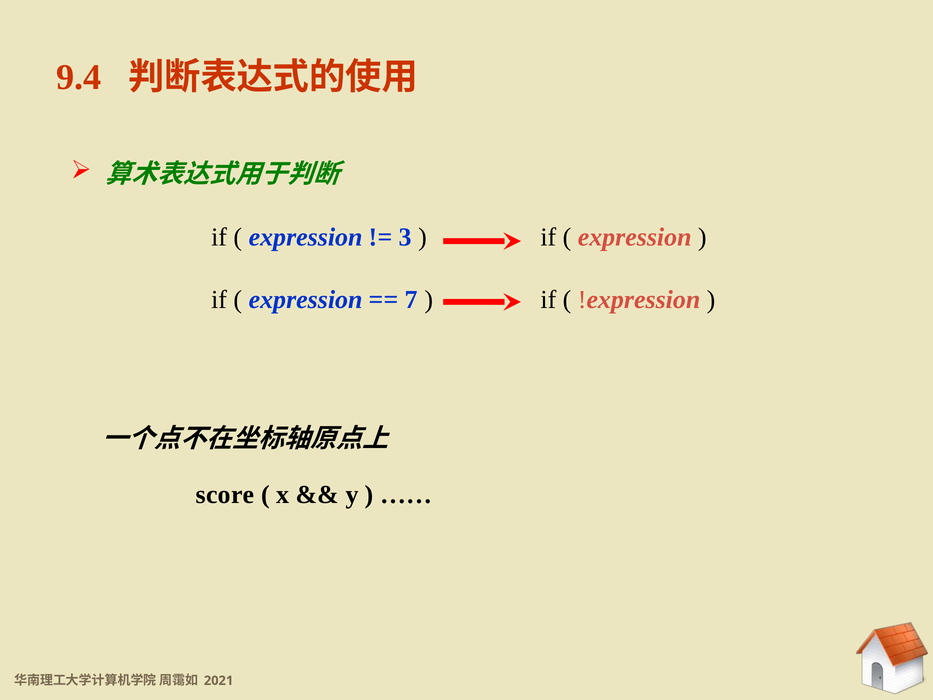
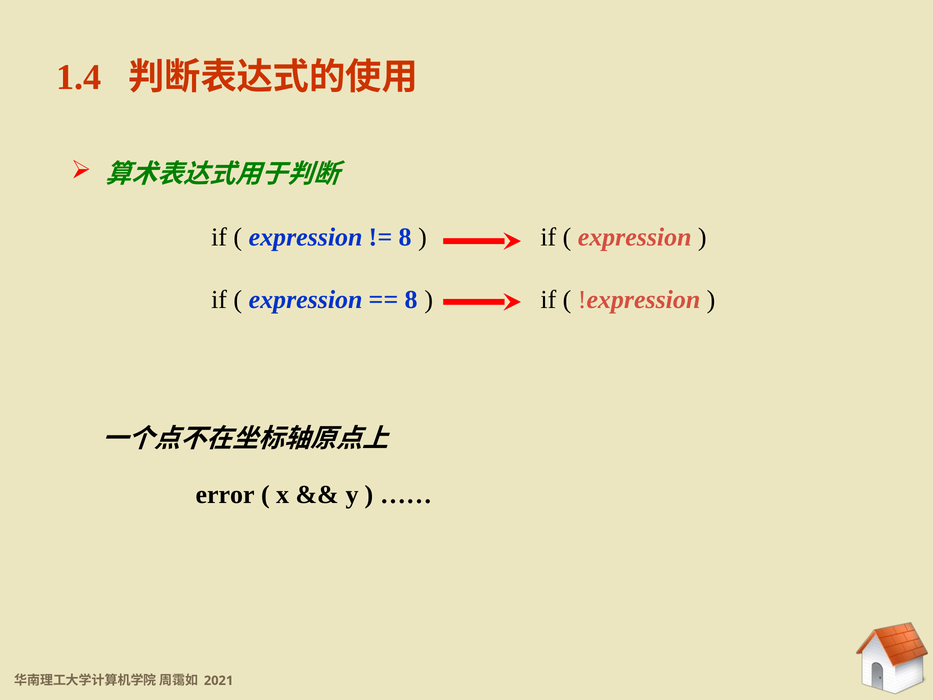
9.4: 9.4 -> 1.4 (79, 77)
3: 3 -> 8 (405, 237)
7: 7 -> 8 (411, 299)
score: score -> error (225, 494)
